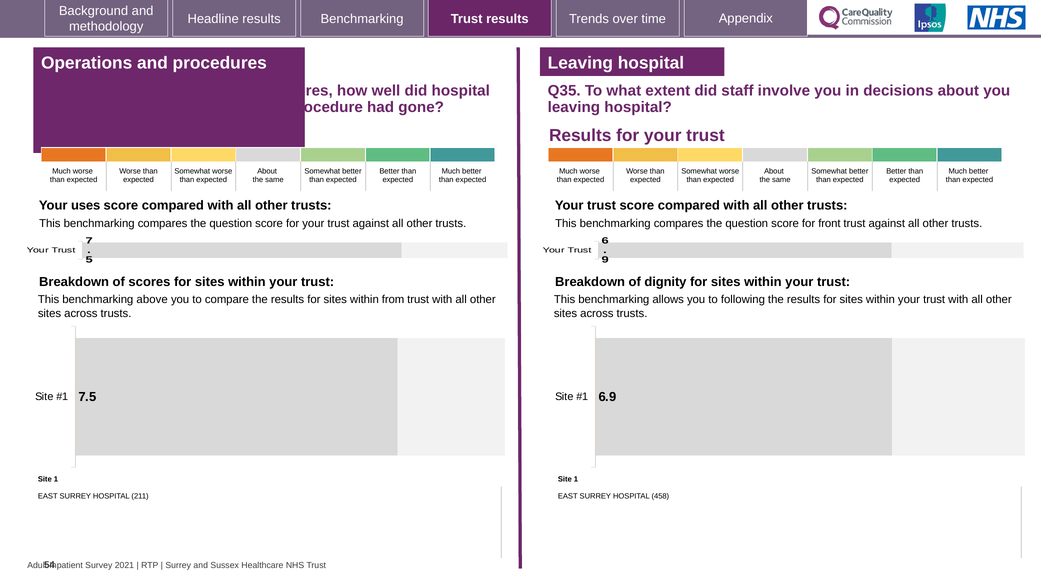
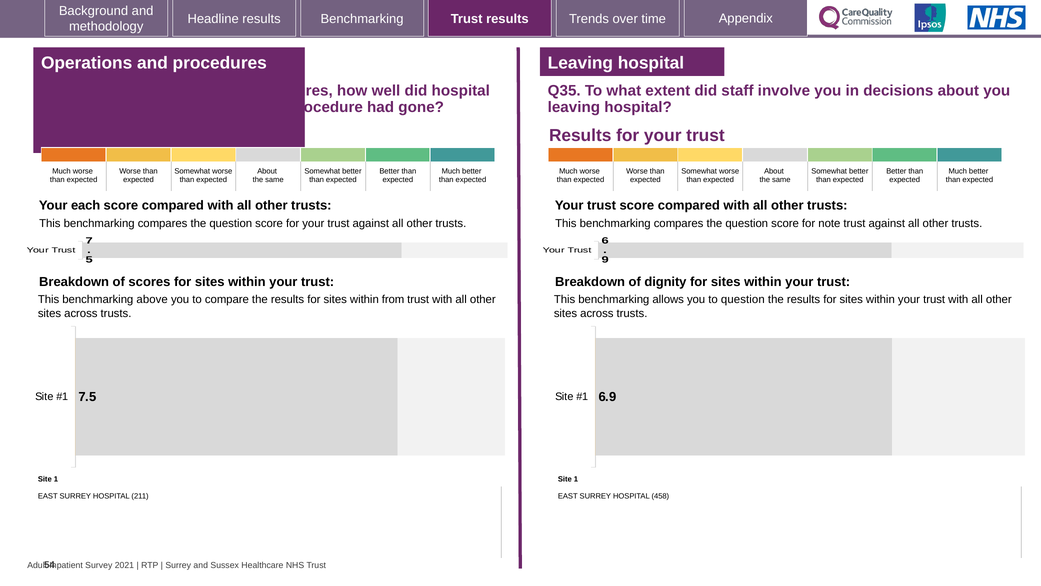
uses: uses -> each (86, 205)
front: front -> note (829, 224)
to following: following -> question (743, 299)
